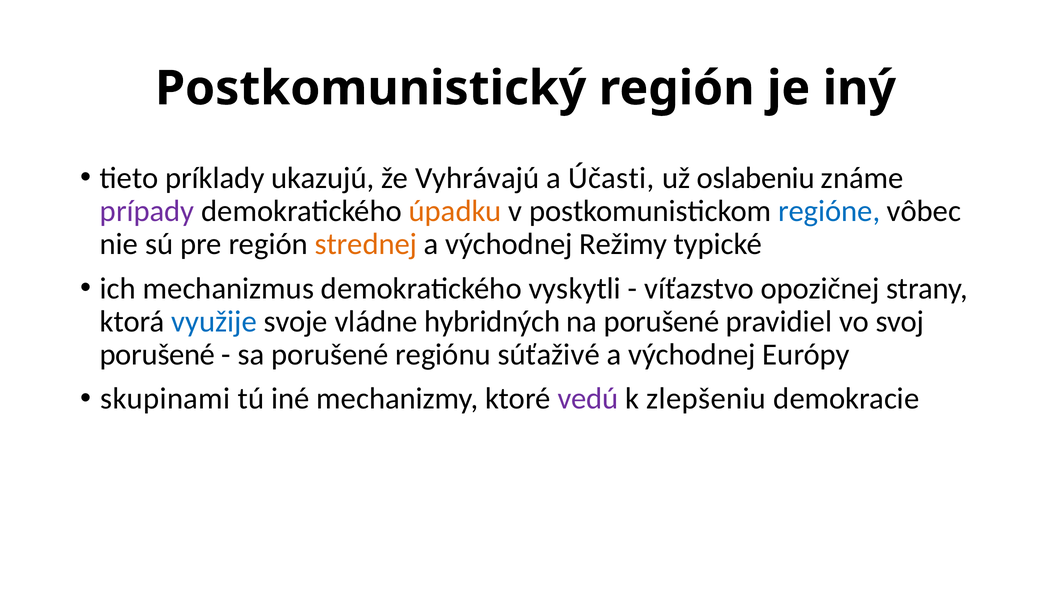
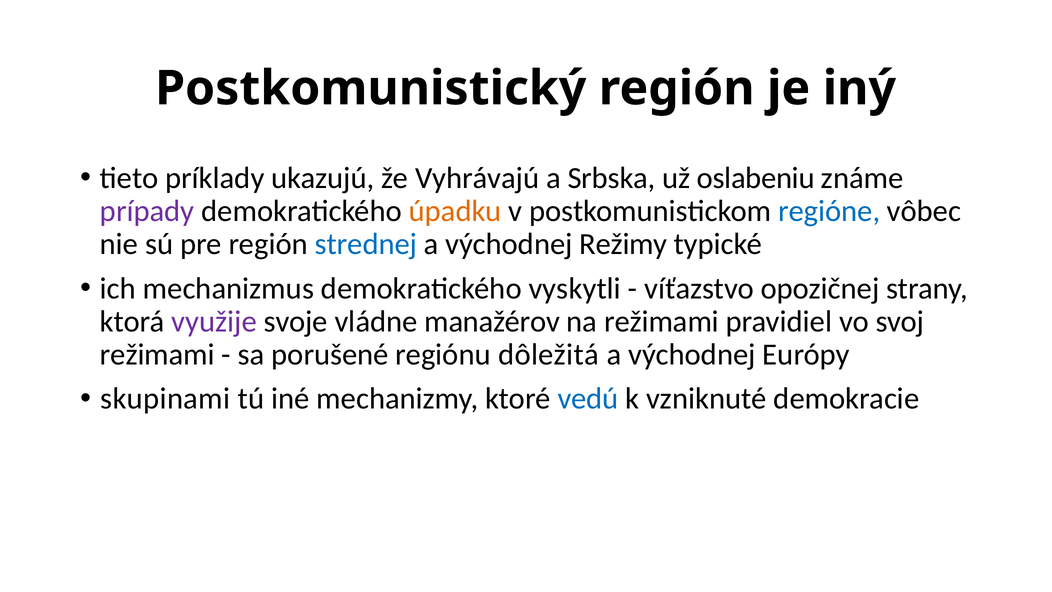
Účasti: Účasti -> Srbska (612, 178)
strednej colour: orange -> blue (366, 244)
využije colour: blue -> purple (214, 321)
hybridných: hybridných -> manažérov (492, 321)
na porušené: porušené -> režimami (661, 321)
porušené: porušené -> režimami (157, 355)
súťaživé: súťaživé -> dôležitá (549, 355)
vedú colour: purple -> blue (588, 399)
zlepšeniu: zlepšeniu -> vzniknuté (706, 399)
